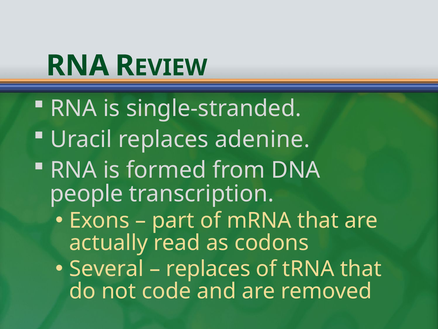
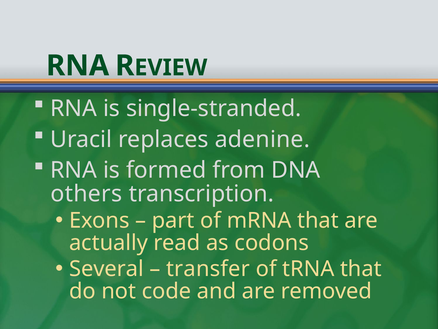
people: people -> others (86, 194)
replaces: replaces -> transfer (208, 269)
